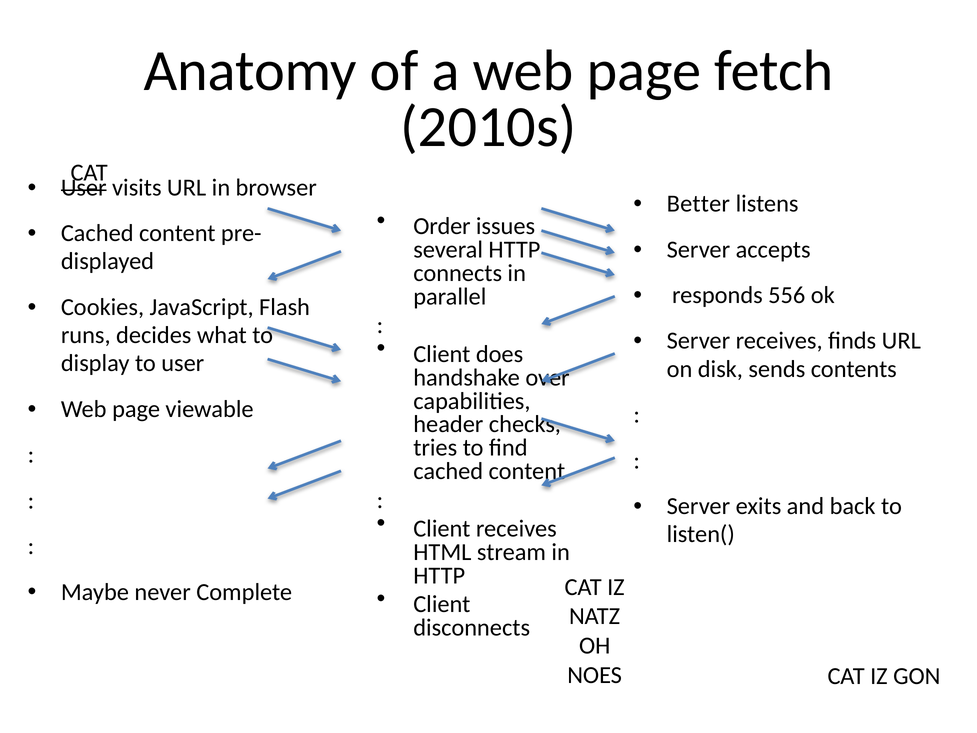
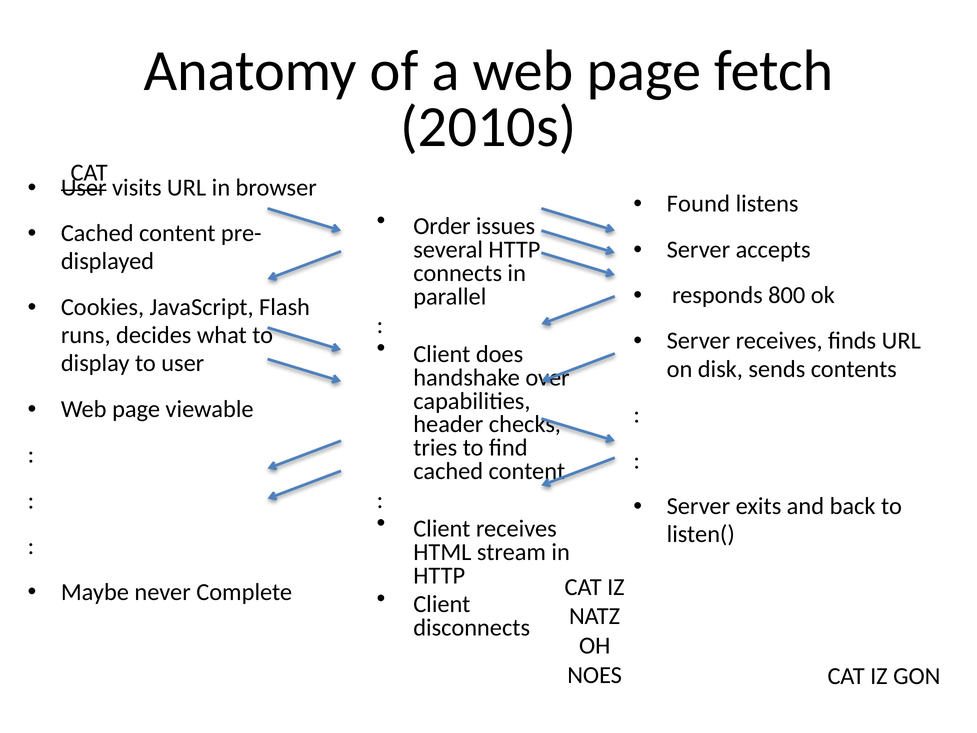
Better: Better -> Found (698, 204)
556: 556 -> 800 (787, 295)
